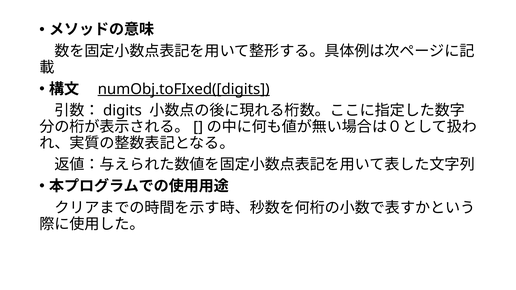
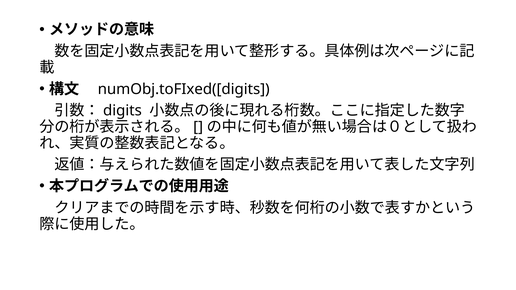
numObj.toFIxed([digits underline: present -> none (184, 89)
